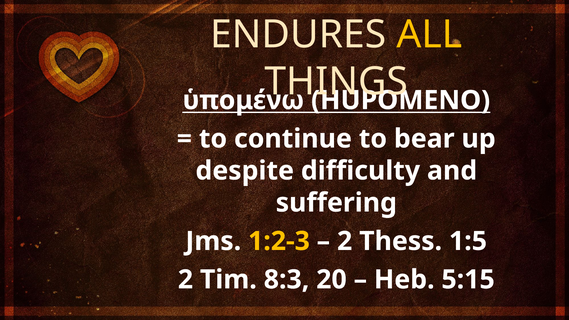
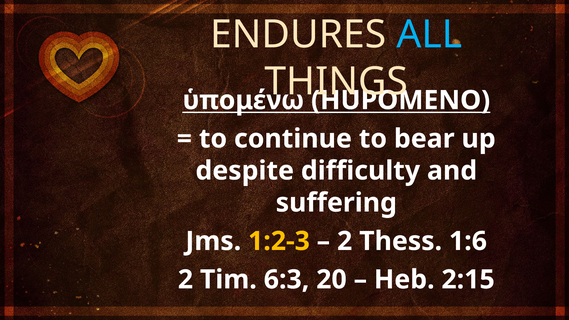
ALL colour: yellow -> light blue (429, 35)
1:5: 1:5 -> 1:6 (468, 241)
8:3: 8:3 -> 6:3 (287, 280)
5:15: 5:15 -> 2:15 (468, 280)
